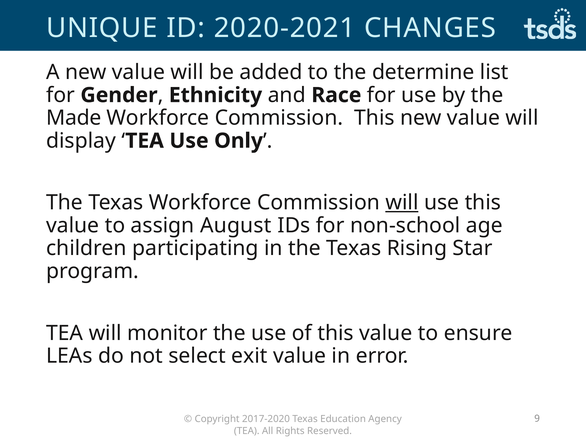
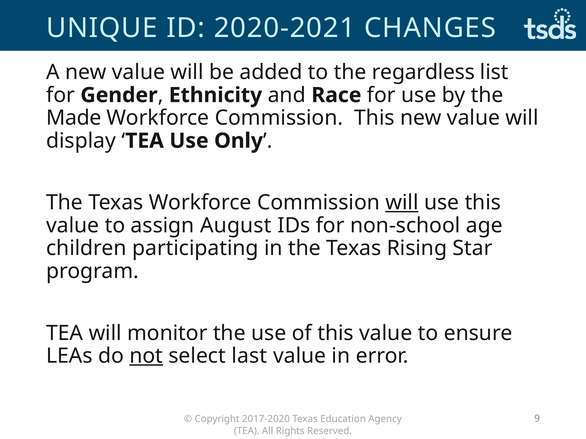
determine: determine -> regardless (423, 72)
not underline: none -> present (146, 356)
exit: exit -> last (249, 356)
